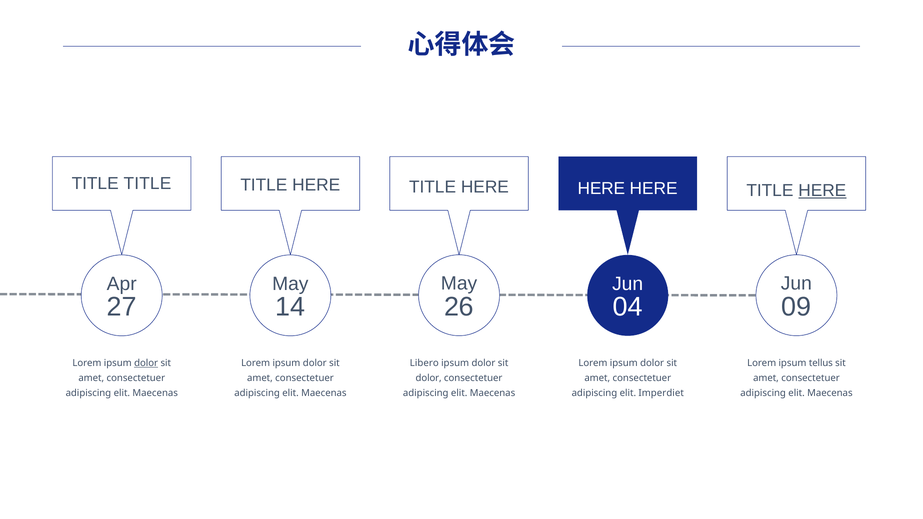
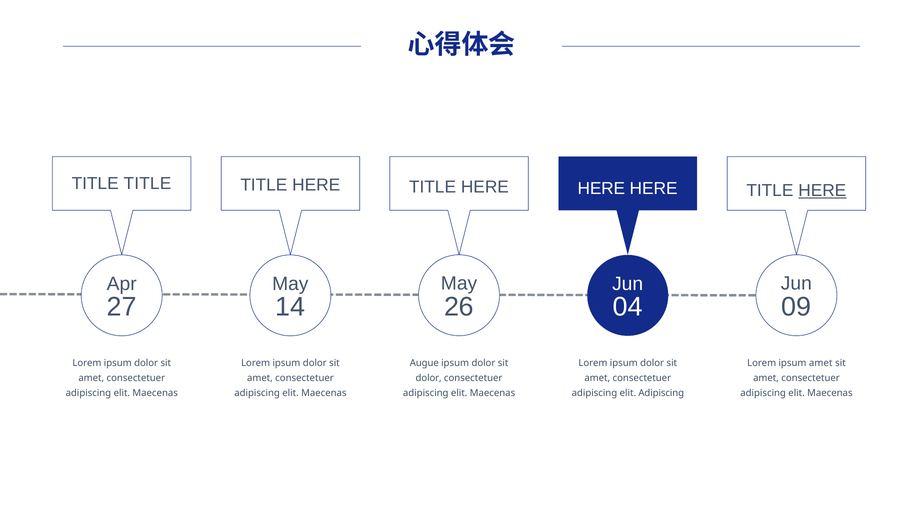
dolor underline: present -> none (146, 363)
Libero: Libero -> Augue (424, 363)
ipsum tellus: tellus -> amet (821, 363)
elit Imperdiet: Imperdiet -> Adipiscing (661, 393)
